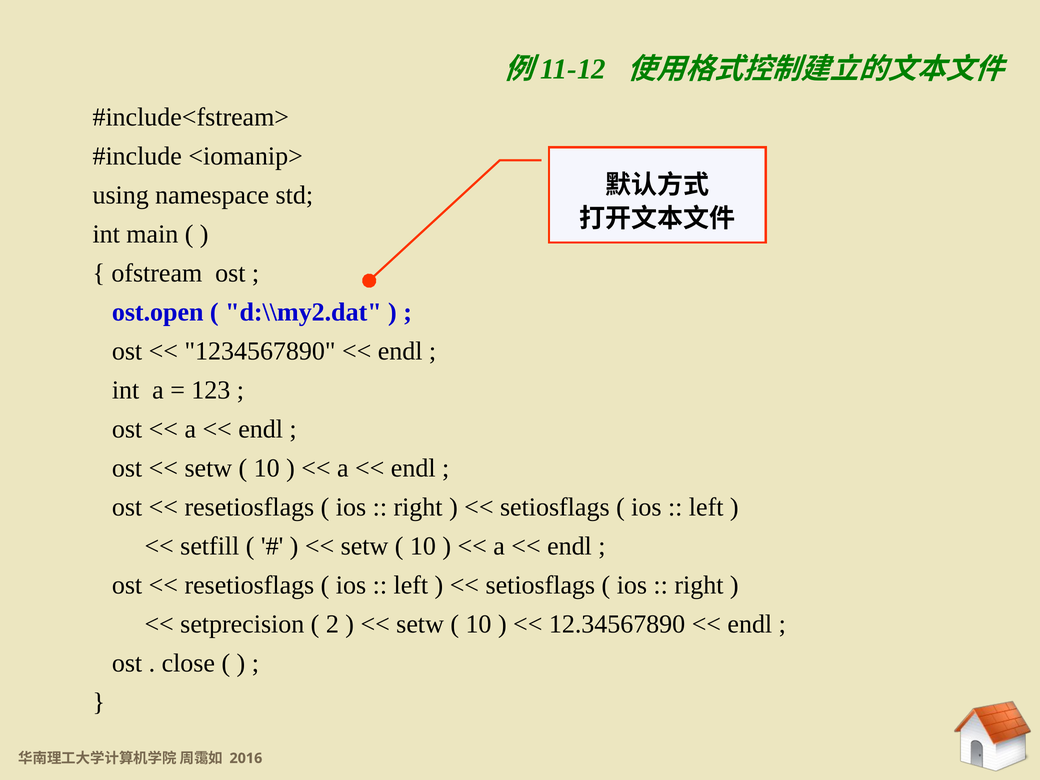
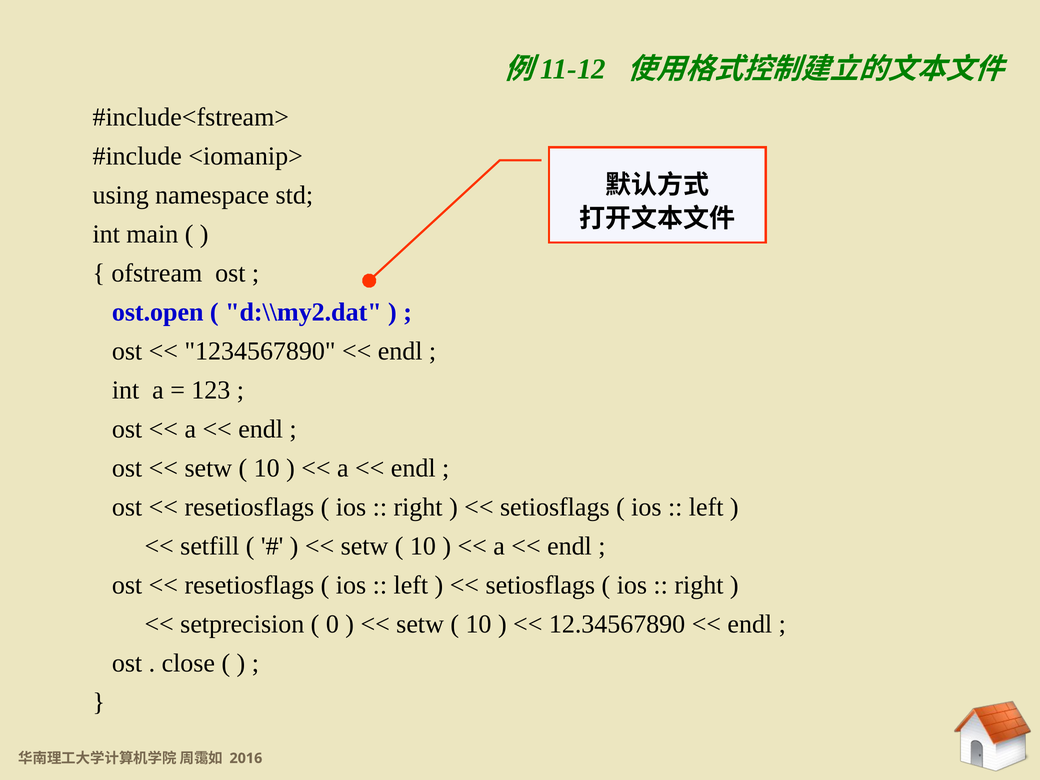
2: 2 -> 0 (332, 624)
